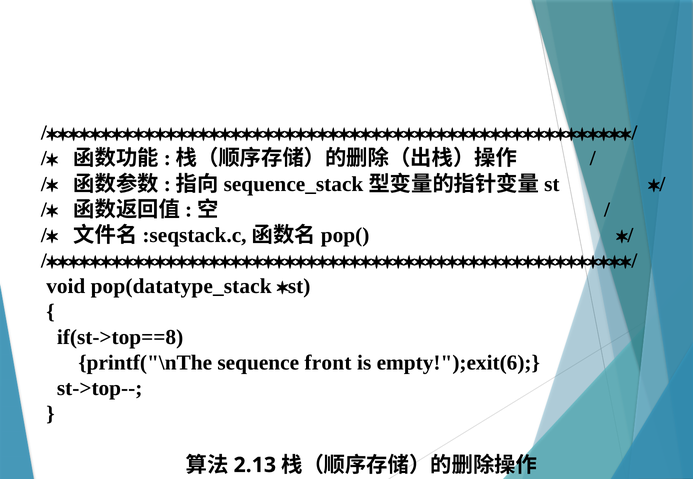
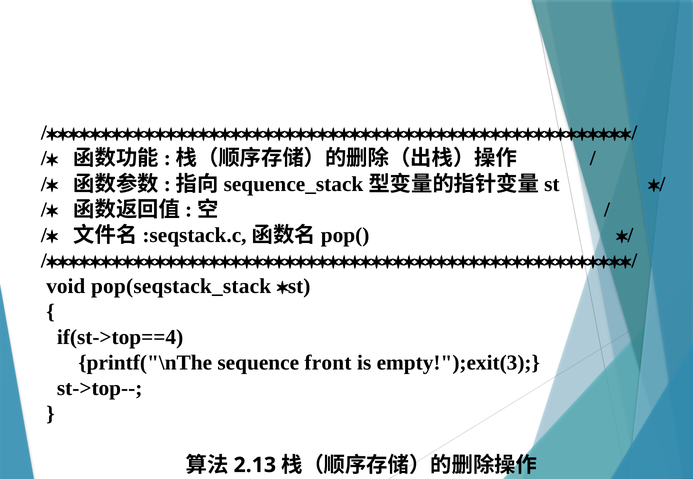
pop(datatype_stack: pop(datatype_stack -> pop(seqstack_stack (181, 287)
if(st->top==8: if(st->top==8 -> if(st->top==4 (120, 338)
empty!");exit(6: empty!");exit(6 -> empty!");exit(3 (458, 363)
